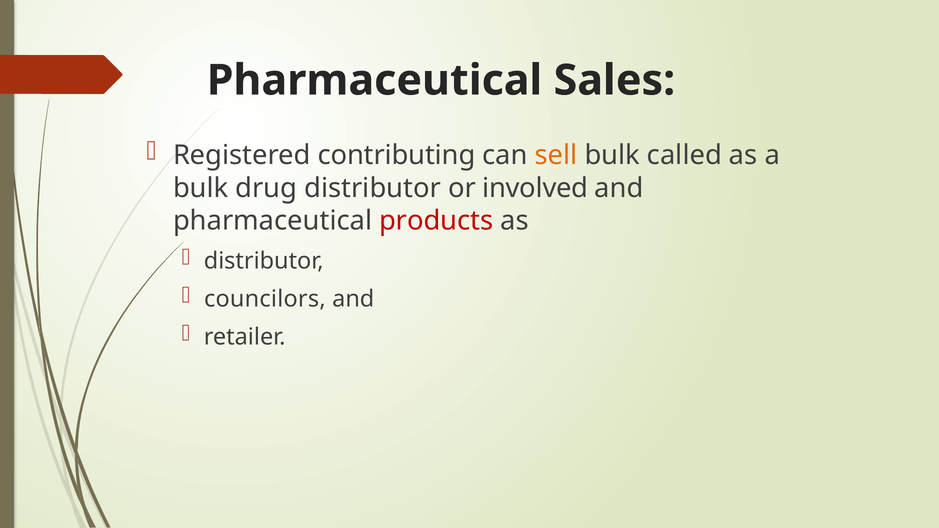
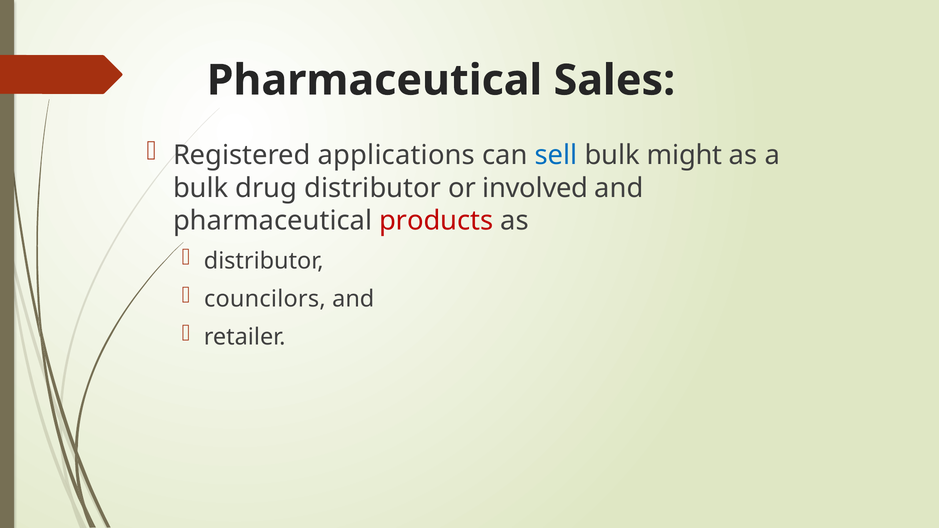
contributing: contributing -> applications (396, 155)
sell colour: orange -> blue (556, 155)
called: called -> might (685, 155)
